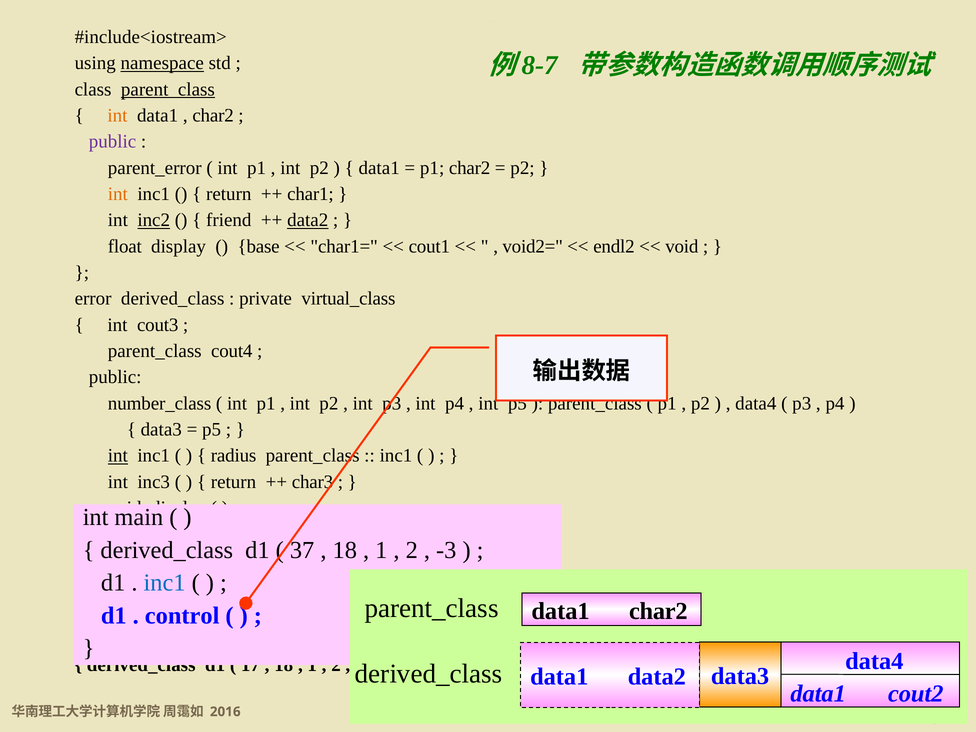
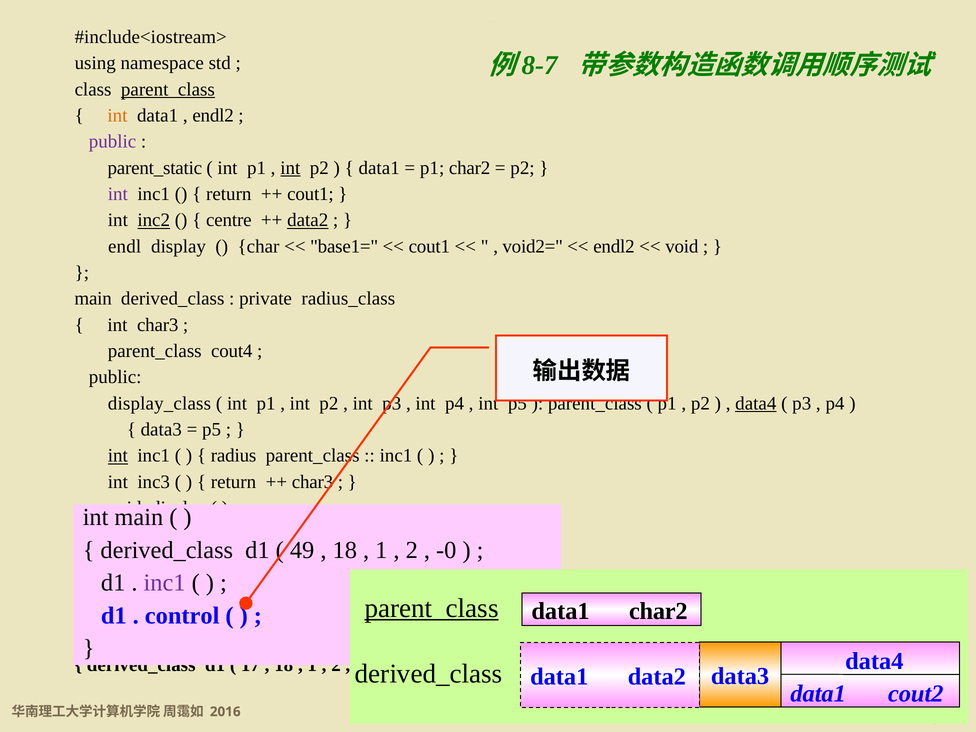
namespace underline: present -> none (162, 63)
char2: char2 -> endl2 (213, 116)
parent_error: parent_error -> parent_static (155, 168)
int underline: none -> present (290, 168)
int colour: orange -> purple (118, 194)
char1: char1 -> cout1 (310, 194)
friend: friend -> centre (229, 220)
float: float -> endl (125, 246)
base: base -> char (259, 246)
char1=: char1= -> base1= (344, 246)
error: error -> main (93, 299)
virtual_class: virtual_class -> radius_class (348, 299)
int cout3: cout3 -> char3 (158, 325)
number_class: number_class -> display_class (159, 403)
data4 underline: none -> present (756, 403)
37: 37 -> 49 (302, 550)
-3: -3 -> -0 (446, 550)
inc1 colour: blue -> purple (165, 583)
parent_class underline: none -> present (432, 608)
